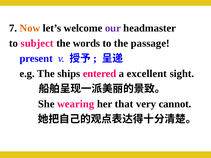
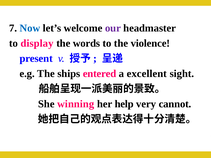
Now colour: orange -> blue (30, 28)
subject: subject -> display (37, 43)
passage: passage -> violence (150, 43)
wearing: wearing -> winning (76, 104)
that: that -> help (124, 104)
